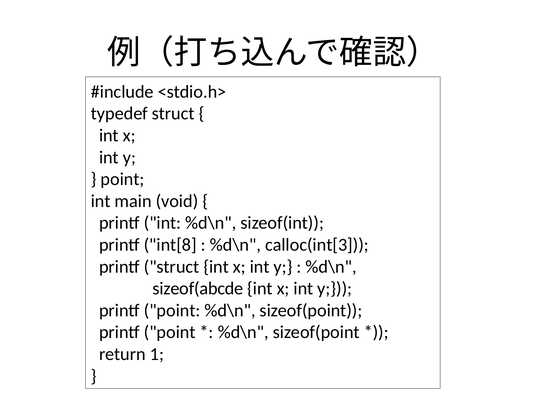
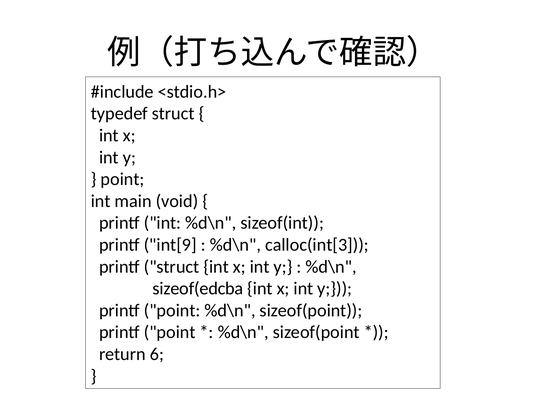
int[8: int[8 -> int[9 (170, 245)
sizeof(abcde: sizeof(abcde -> sizeof(edcba (198, 289)
1: 1 -> 6 (157, 354)
